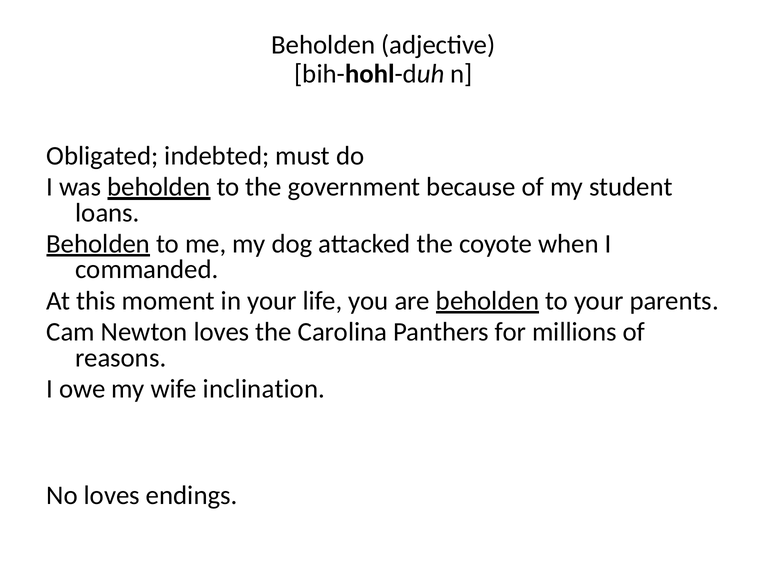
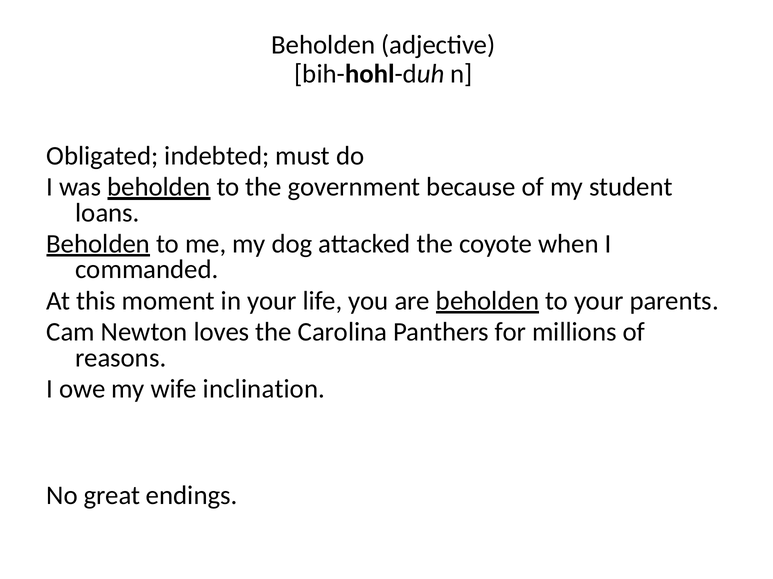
No loves: loves -> great (112, 496)
